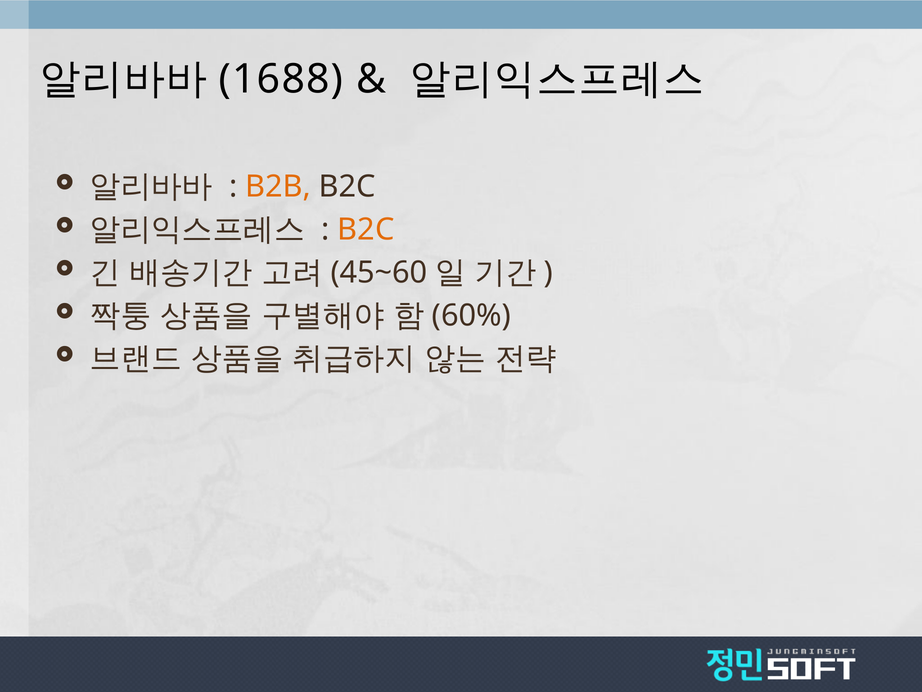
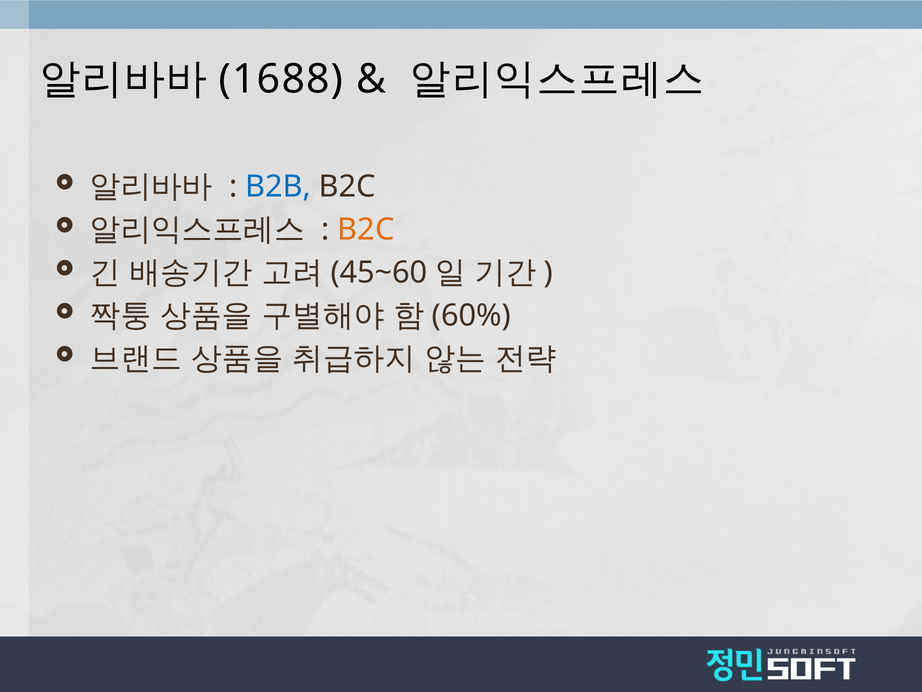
B2B colour: orange -> blue (278, 186)
